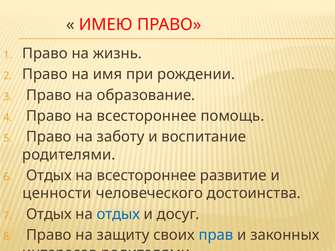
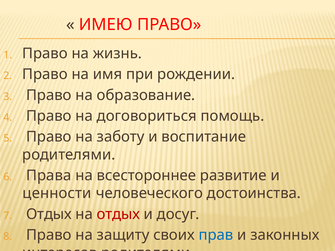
Право на всестороннее: всестороннее -> договориться (147, 116)
Отдых: Отдых -> Права (49, 176)
отдых colour: blue -> red (118, 214)
